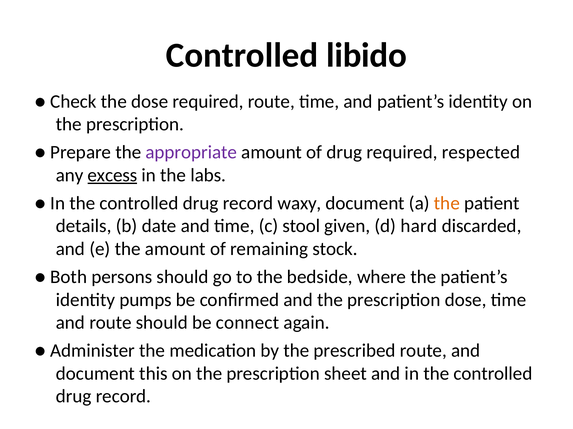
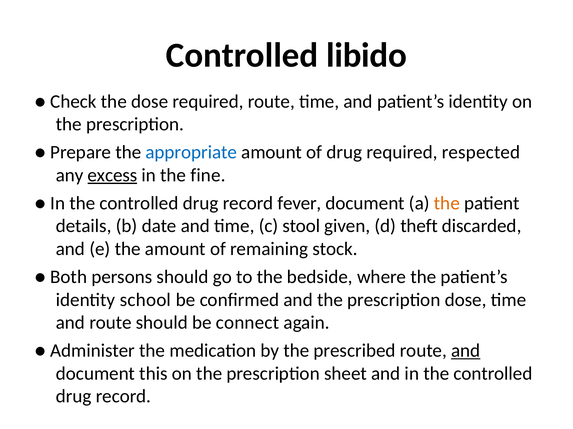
appropriate colour: purple -> blue (191, 153)
labs: labs -> fine (208, 175)
waxy: waxy -> fever (299, 203)
hard: hard -> theft (419, 226)
pumps: pumps -> school (145, 300)
and underline: none -> present (466, 351)
